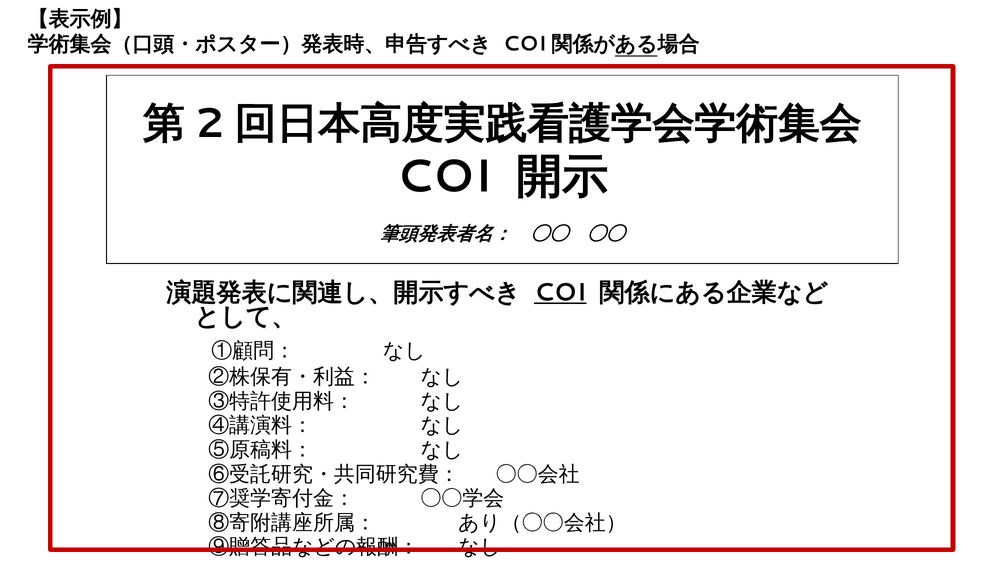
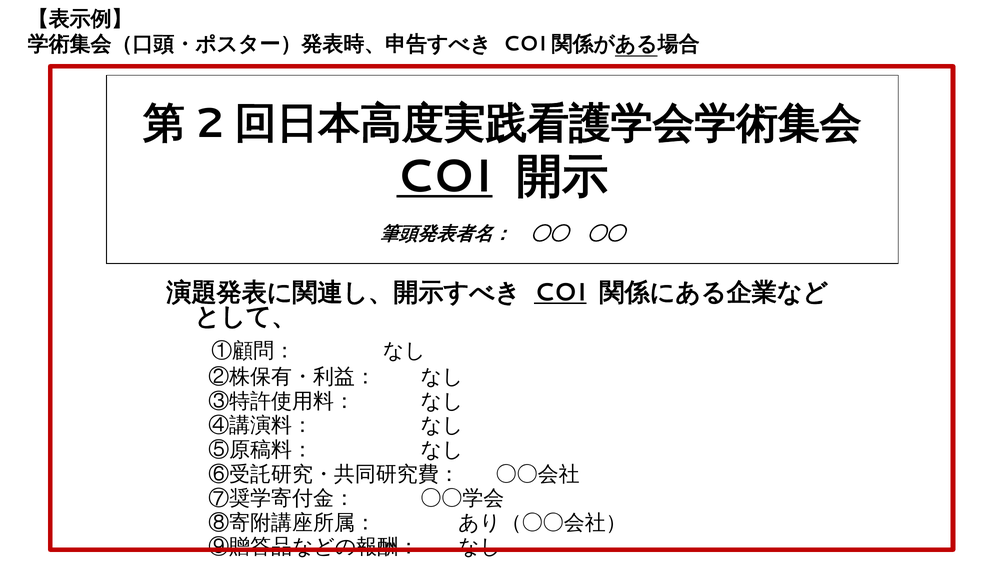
COI underline: none -> present (444, 176)
